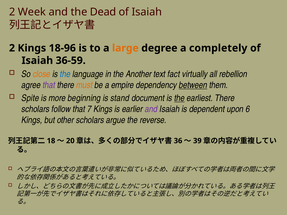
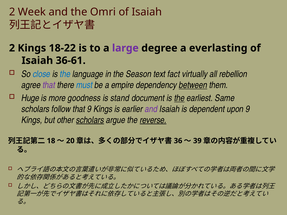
Dead: Dead -> Omri (103, 12)
18-96: 18-96 -> 18-22 (62, 48)
large colour: orange -> purple (125, 48)
completely: completely -> everlasting (218, 48)
36-59: 36-59 -> 36-61 (71, 61)
close colour: orange -> blue (42, 74)
Another: Another -> Season (139, 74)
must colour: orange -> blue (84, 85)
Spite: Spite -> Huge (30, 98)
beginning: beginning -> goodness (84, 98)
earliest There: There -> Same (225, 98)
that 7: 7 -> 9 (89, 109)
upon 6: 6 -> 9 (248, 109)
scholars underline: none -> present (90, 120)
reverse underline: none -> present (153, 120)
